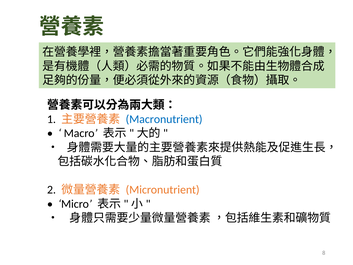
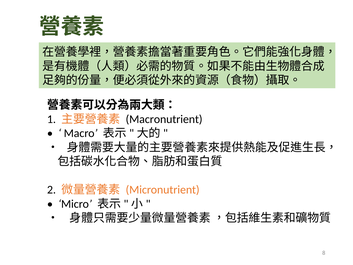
Macronutrient colour: blue -> black (164, 119)
